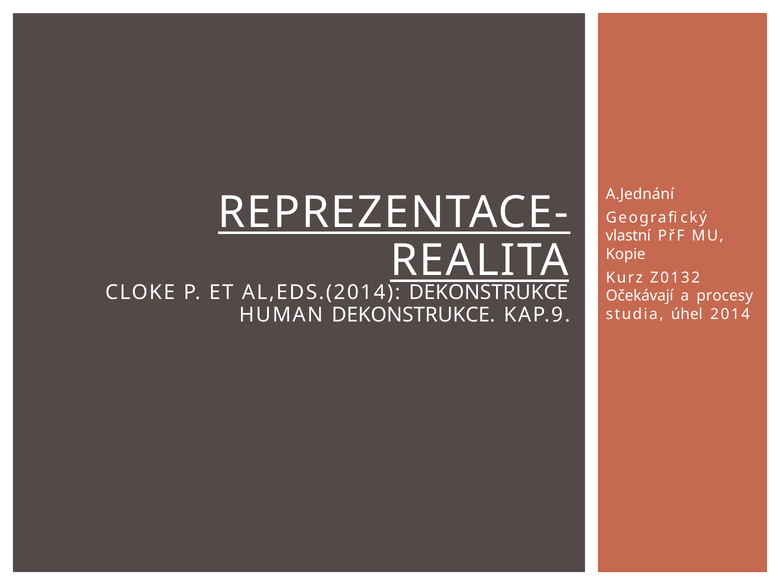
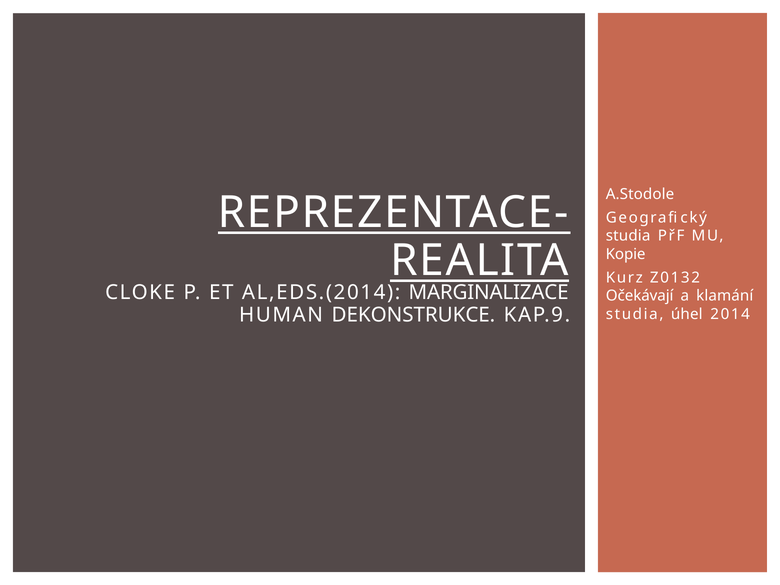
A.Jednání: A.Jednání -> A.Stodole (640, 194)
vlastní: vlastní -> studia (628, 236)
AL,EDS.(2014 DEKONSTRUKCE: DEKONSTRUKCE -> MARGINALIZACE (489, 293)
procesy: procesy -> klamání (725, 296)
